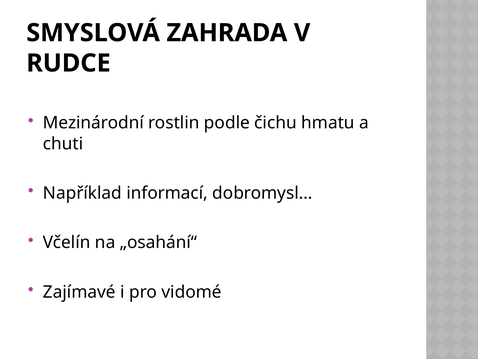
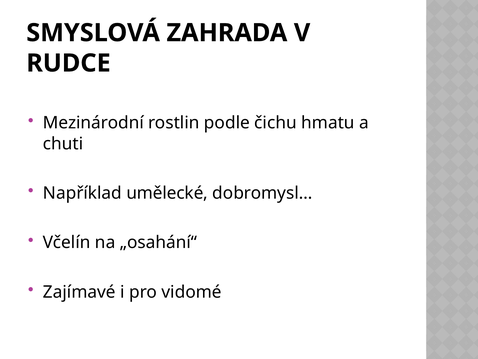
informací: informací -> umělecké (167, 193)
